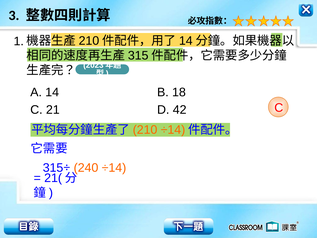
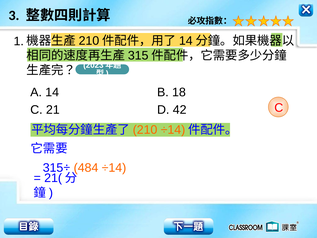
240: 240 -> 484 (86, 168)
